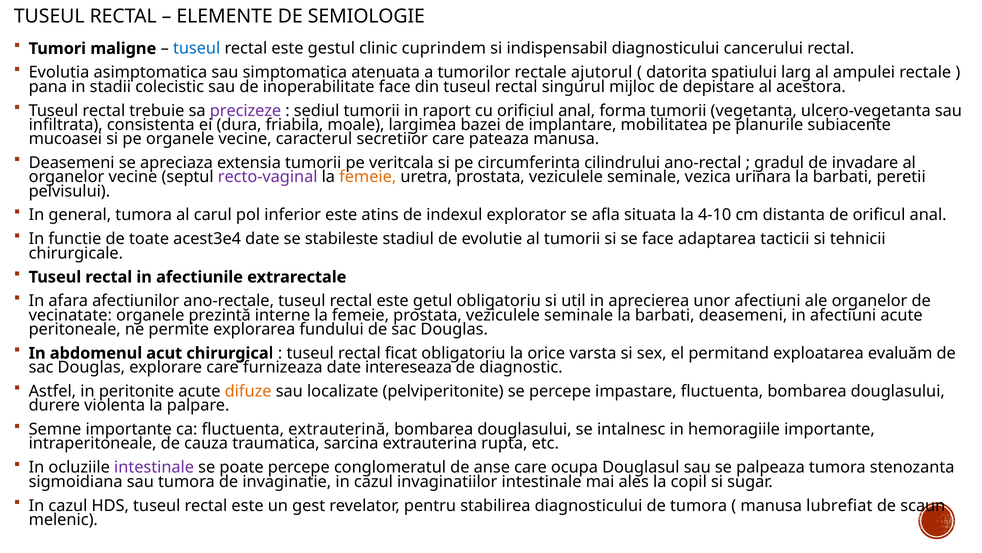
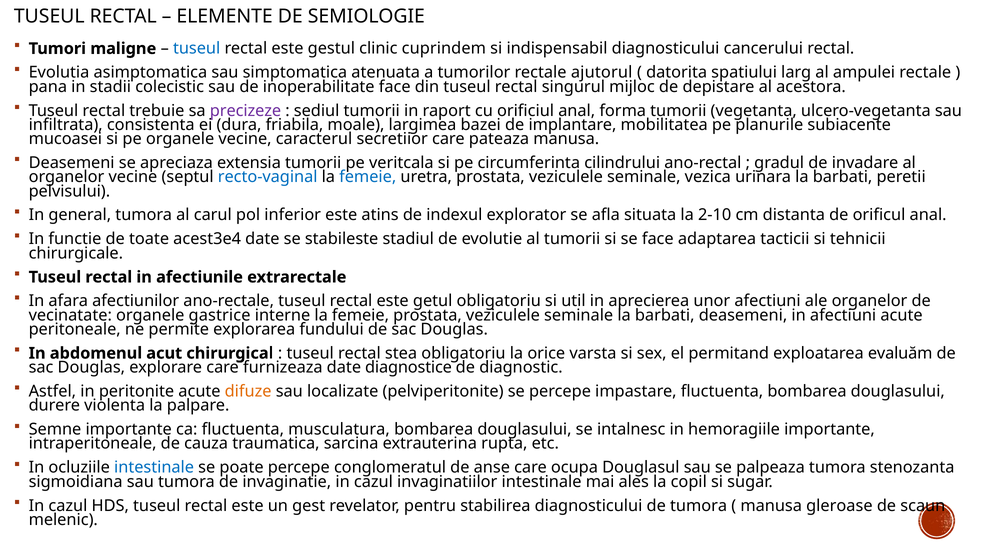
recto-vaginal colour: purple -> blue (268, 177)
femeie colour: orange -> blue (368, 177)
4-10: 4-10 -> 2-10 (715, 215)
prezintă: prezintă -> gastrice (220, 315)
ficat: ficat -> stea (401, 353)
intereseaza: intereseaza -> diagnostice (409, 367)
extrauterină: extrauterină -> musculatura (339, 429)
intestinale colour: purple -> blue (154, 467)
lubrefiat: lubrefiat -> gleroase (839, 505)
